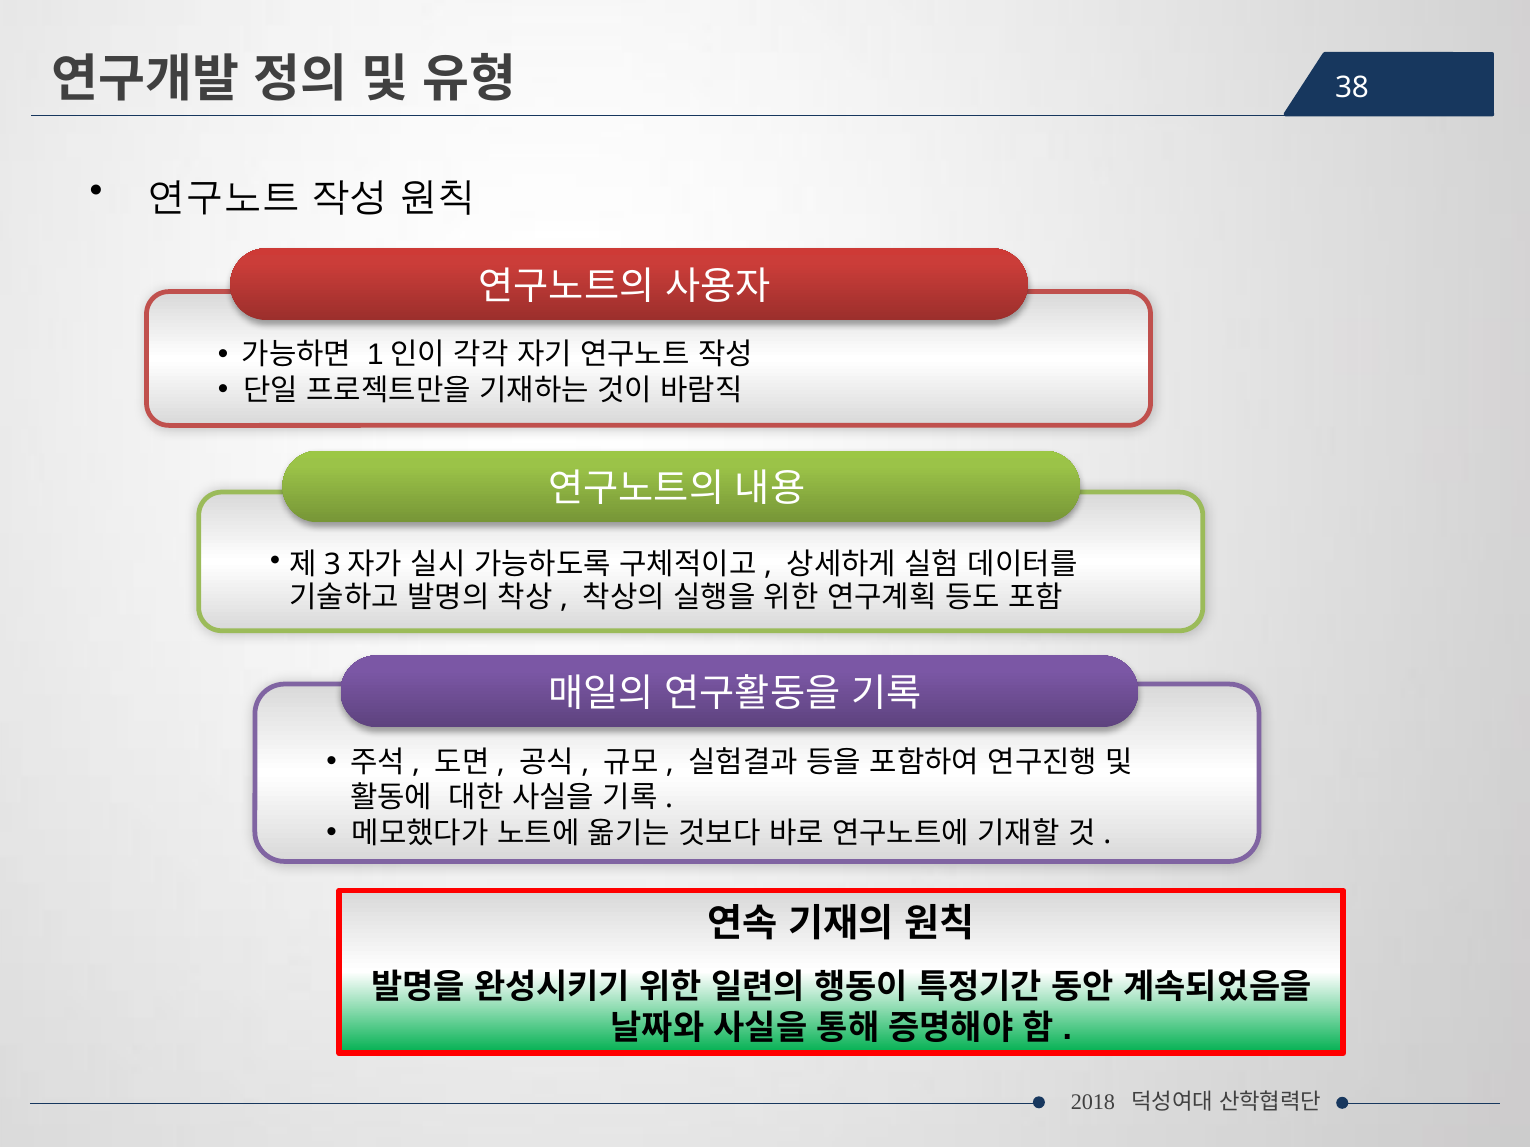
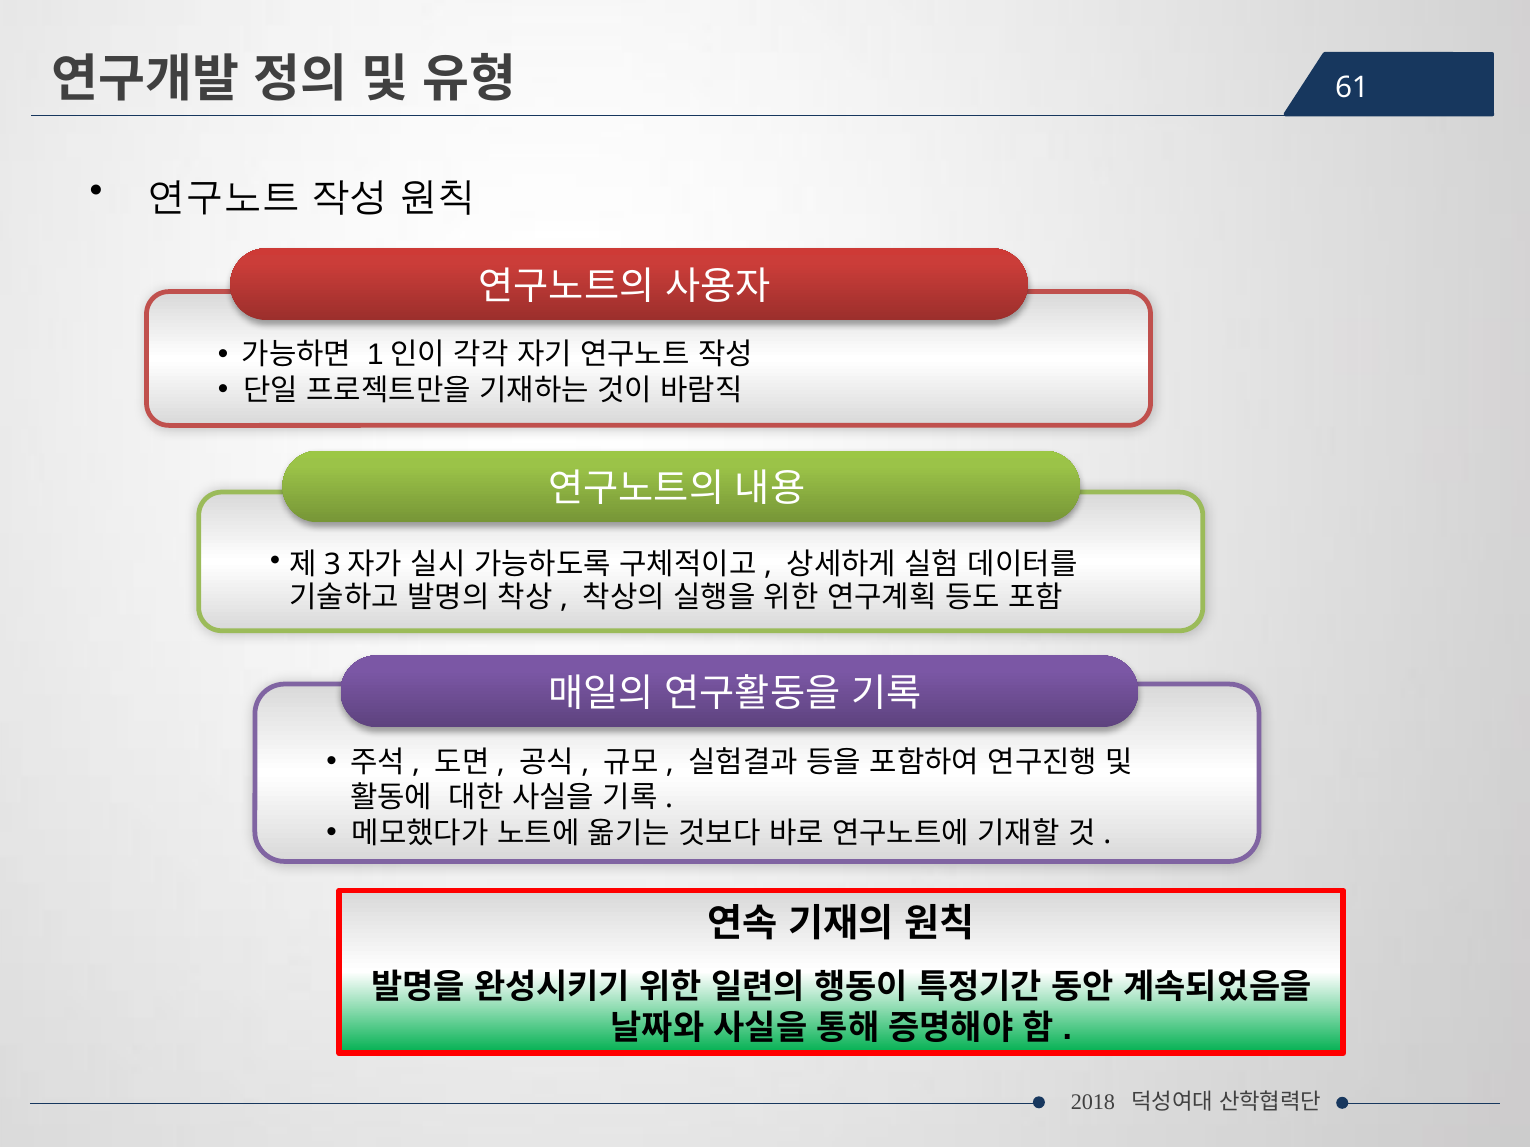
38: 38 -> 61 (1352, 87)
